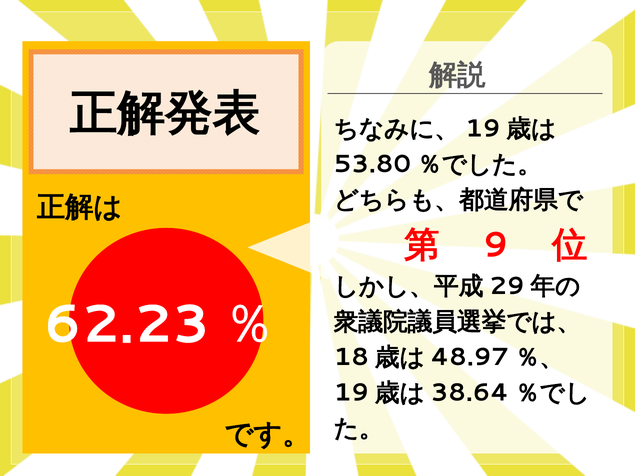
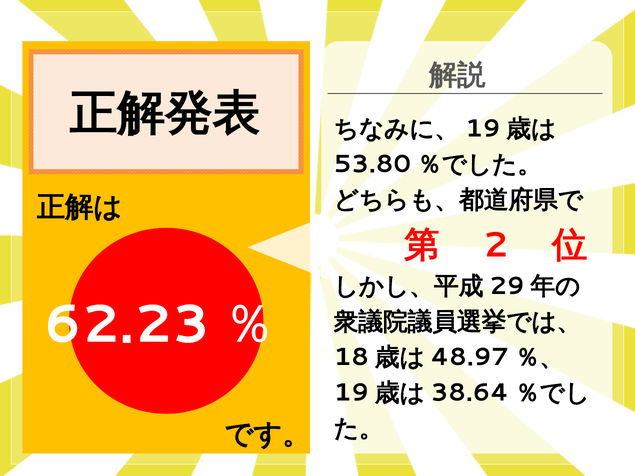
9: 9 -> 2 (496, 245)
